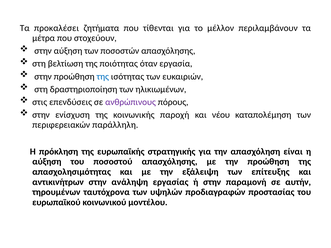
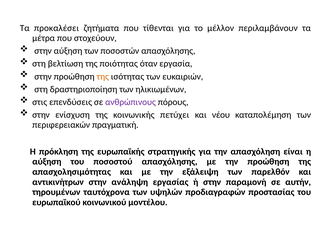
της colour: blue -> orange (103, 77)
παροχή: παροχή -> πετύχει (175, 115)
παράλληλη: παράλληλη -> πραγματική (115, 125)
επίτευξης: επίτευξης -> παρελθόν (271, 172)
